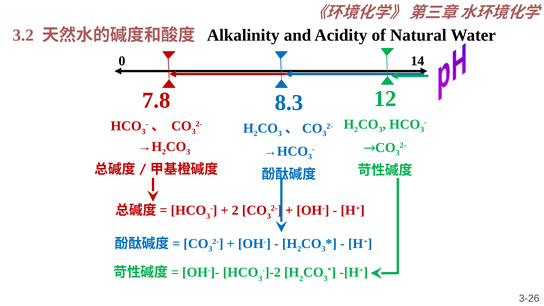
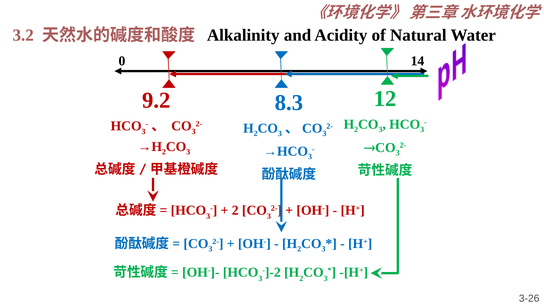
7.8: 7.8 -> 9.2 (156, 100)
